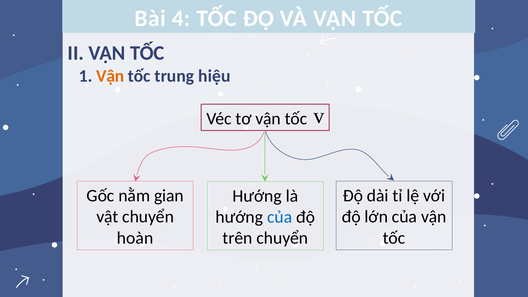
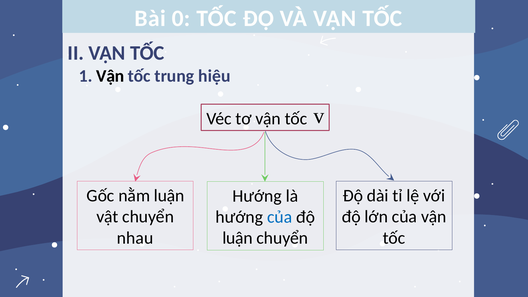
4: 4 -> 0 (181, 18)
Vận colour: orange -> black (110, 76)
nằm gian: gian -> luận (169, 196)
hoàn: hoàn -> nhau (135, 238)
trên: trên -> luận (238, 238)
